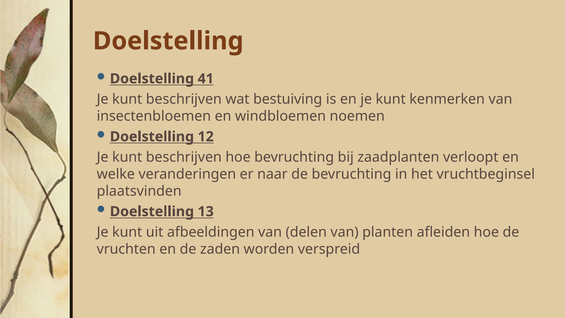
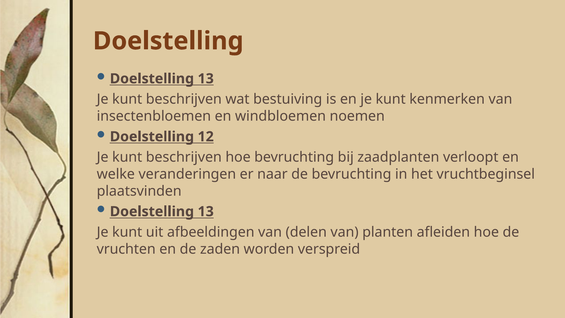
41: 41 -> 13 (206, 79)
